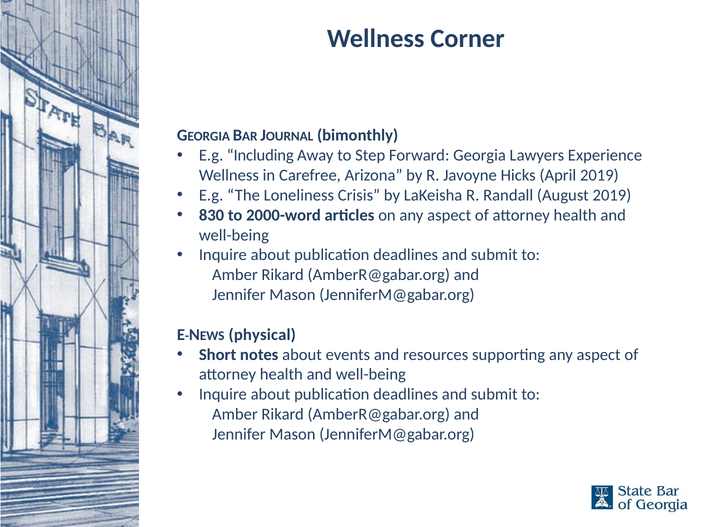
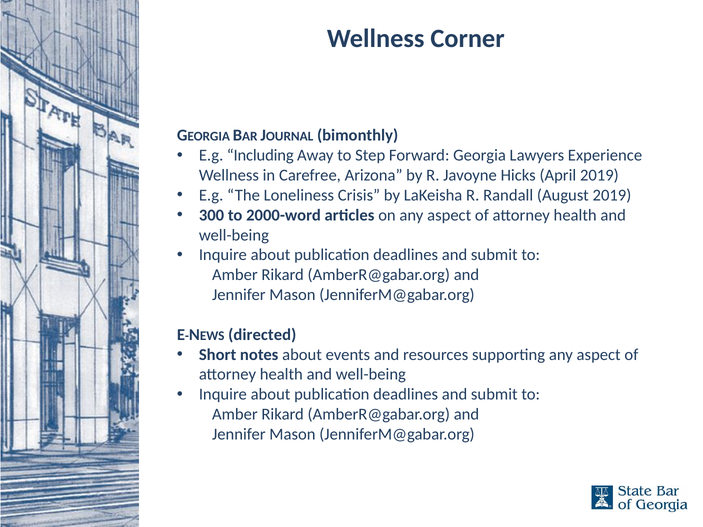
830: 830 -> 300 (211, 215)
physical: physical -> directed (262, 335)
